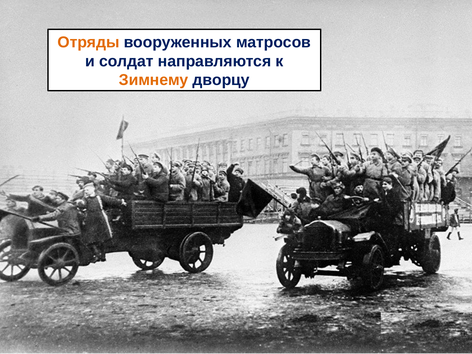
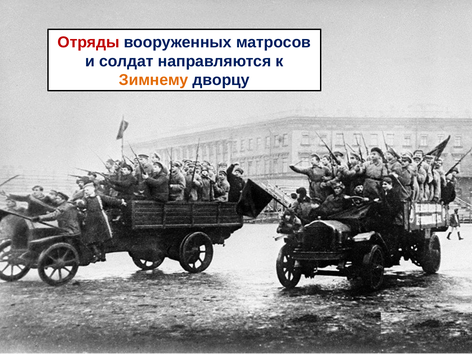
Отряды colour: orange -> red (89, 42)
